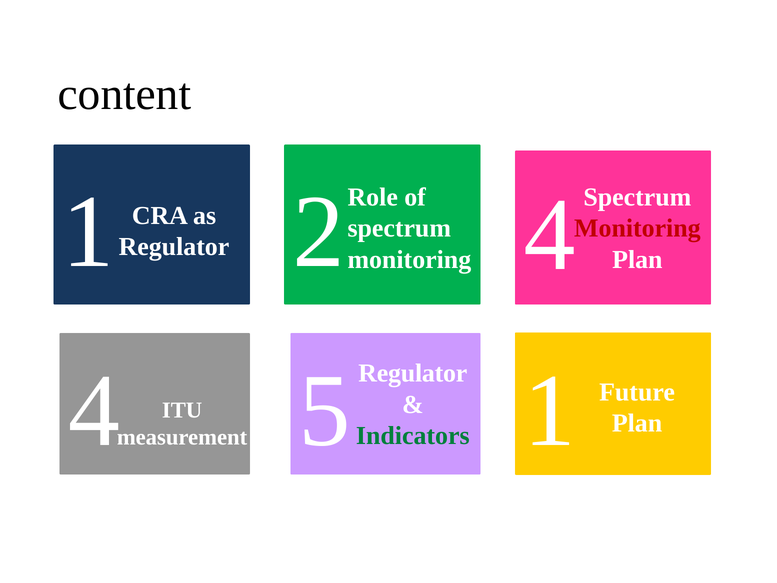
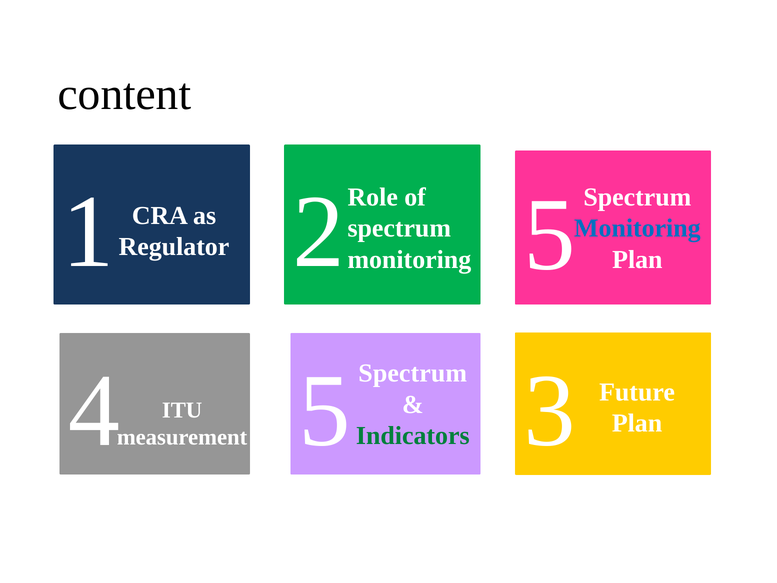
2 4: 4 -> 5 (549, 235)
Monitoring colour: red -> blue (637, 228)
Regulator: Regulator -> Spectrum (413, 373)
5 1: 1 -> 3 (549, 411)
